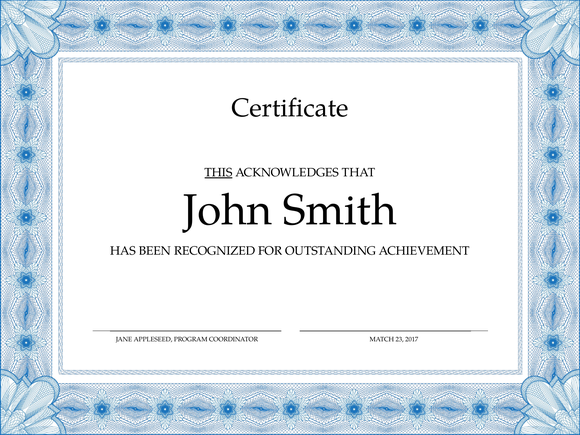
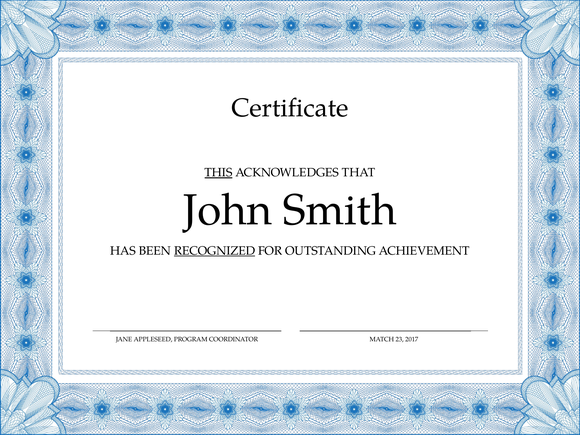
RECOGNIZED underline: none -> present (215, 251)
